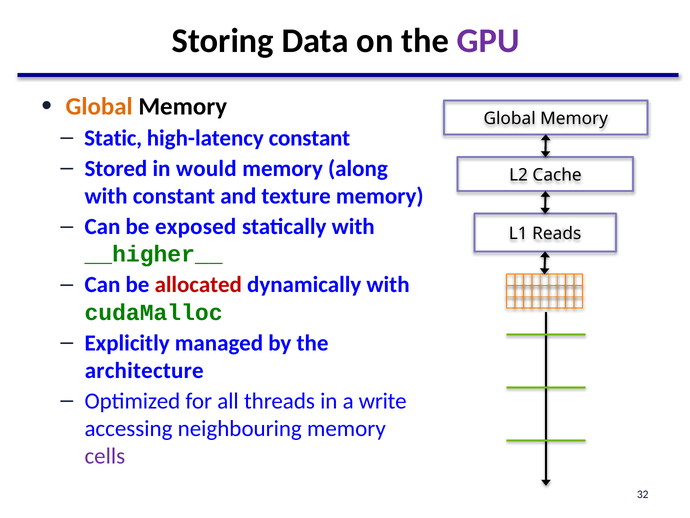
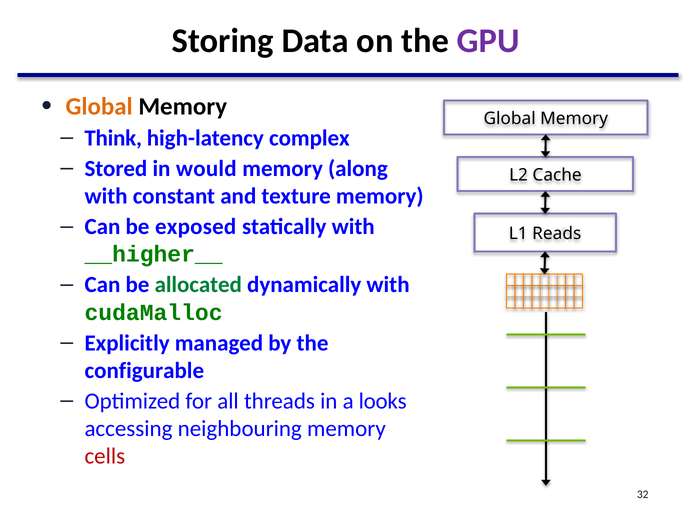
Static: Static -> Think (113, 138)
high-latency constant: constant -> complex (309, 138)
allocated colour: red -> green (198, 285)
architecture: architecture -> configurable (144, 370)
write: write -> looks (383, 401)
cells colour: purple -> red (105, 456)
